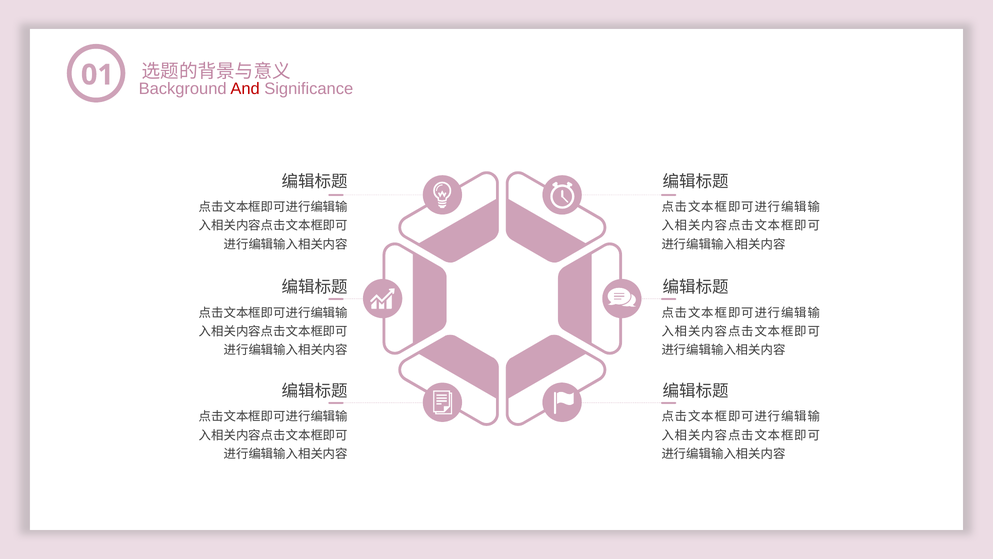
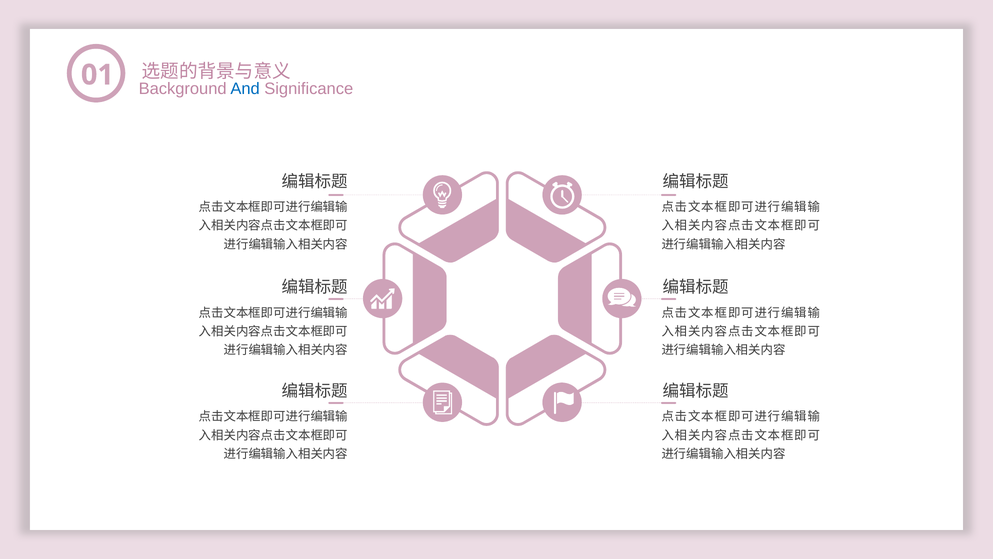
And colour: red -> blue (245, 89)
